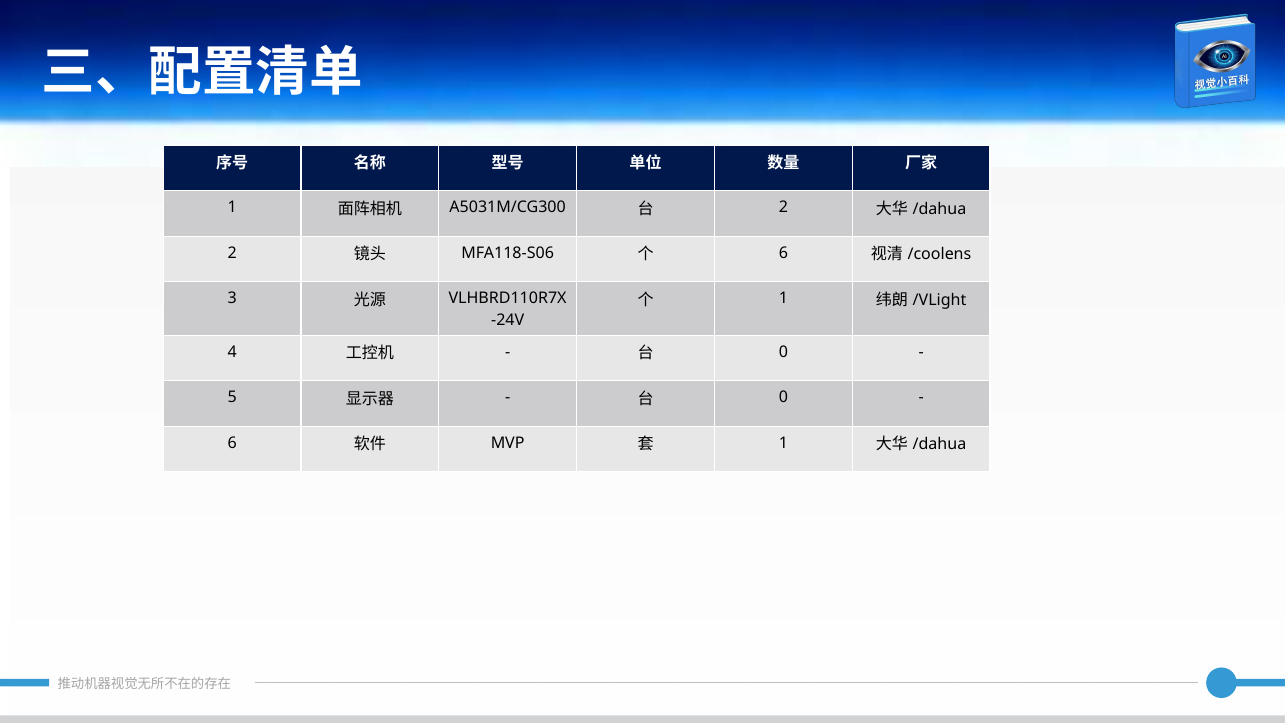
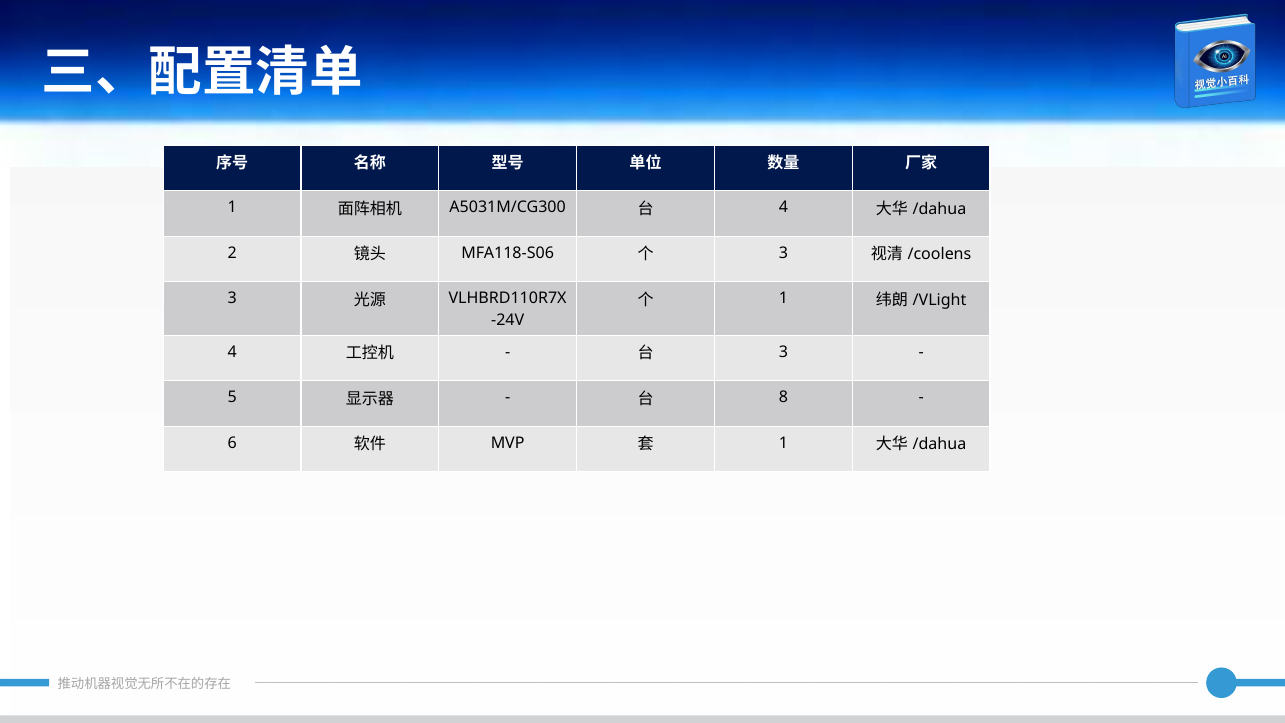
2: 2 -> 4 (783, 207)
6: 6 -> 3 (783, 253)
0: 0 -> 3 (783, 352)
0: 0 -> 8 (783, 397)
